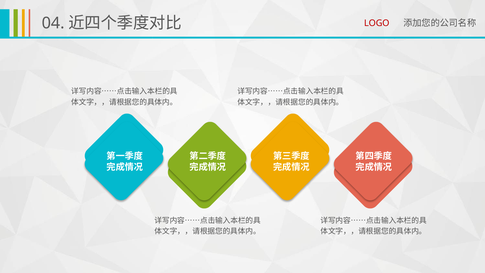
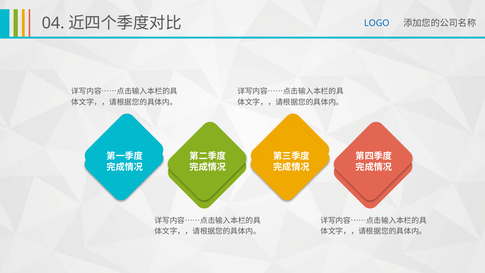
LOGO colour: red -> blue (377, 23)
